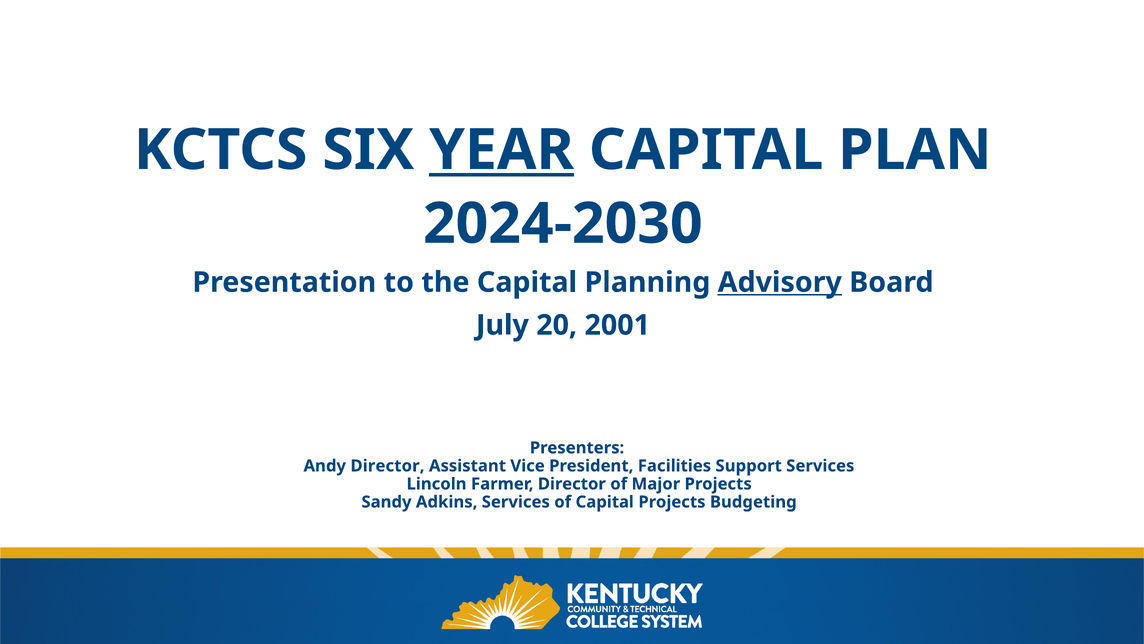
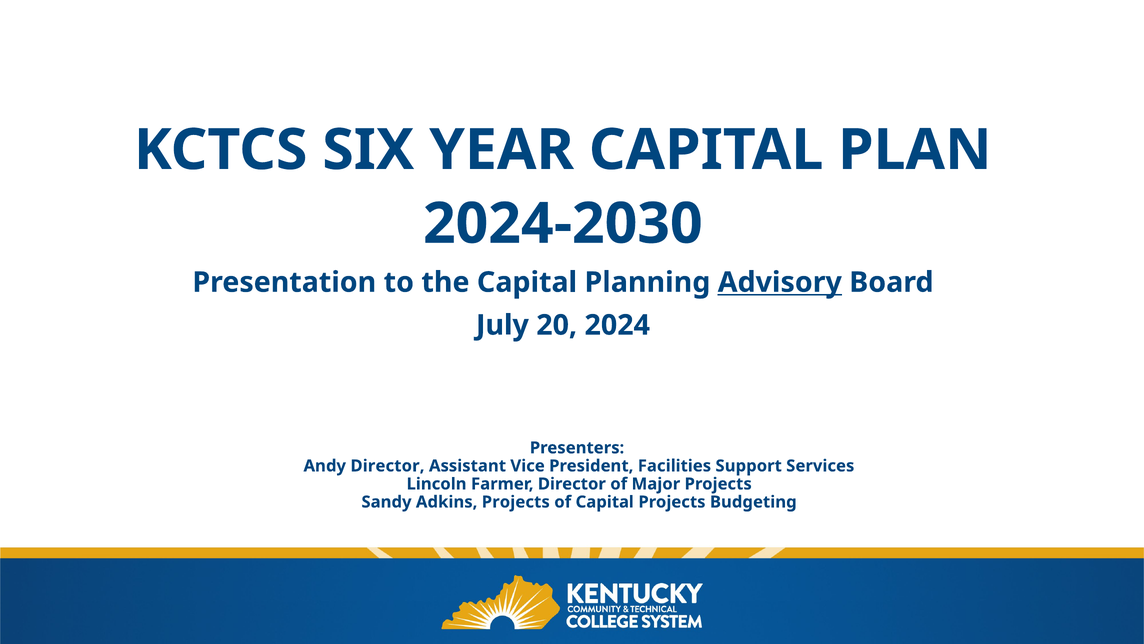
YEAR underline: present -> none (502, 150)
2001: 2001 -> 2024 (617, 325)
Adkins Services: Services -> Projects (516, 502)
